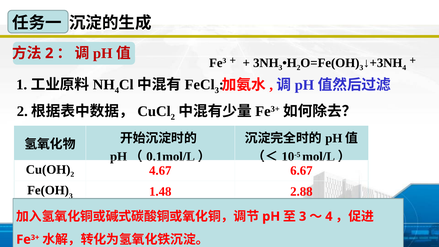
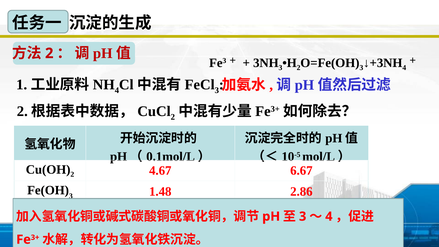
2.88: 2.88 -> 2.86 (301, 192)
